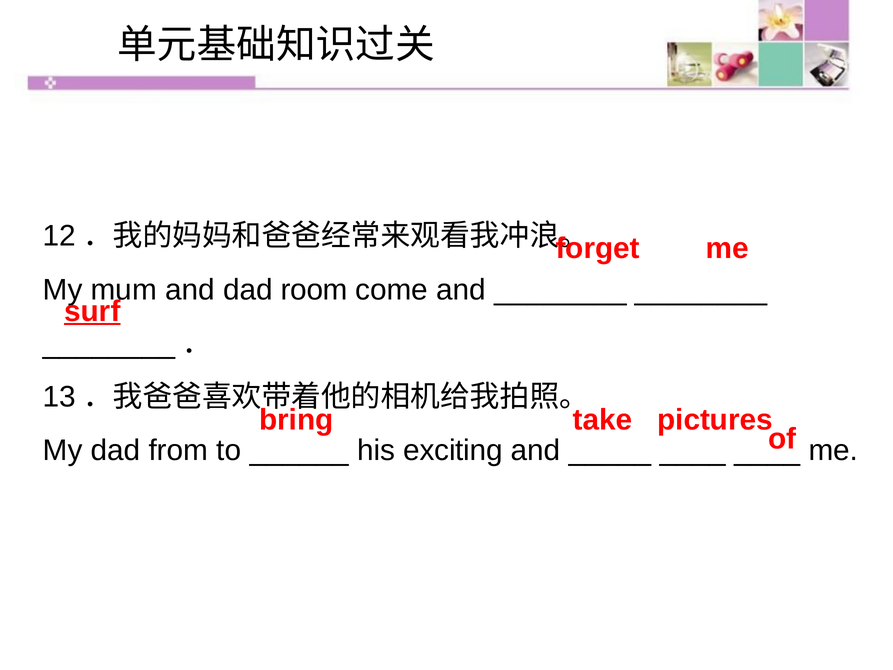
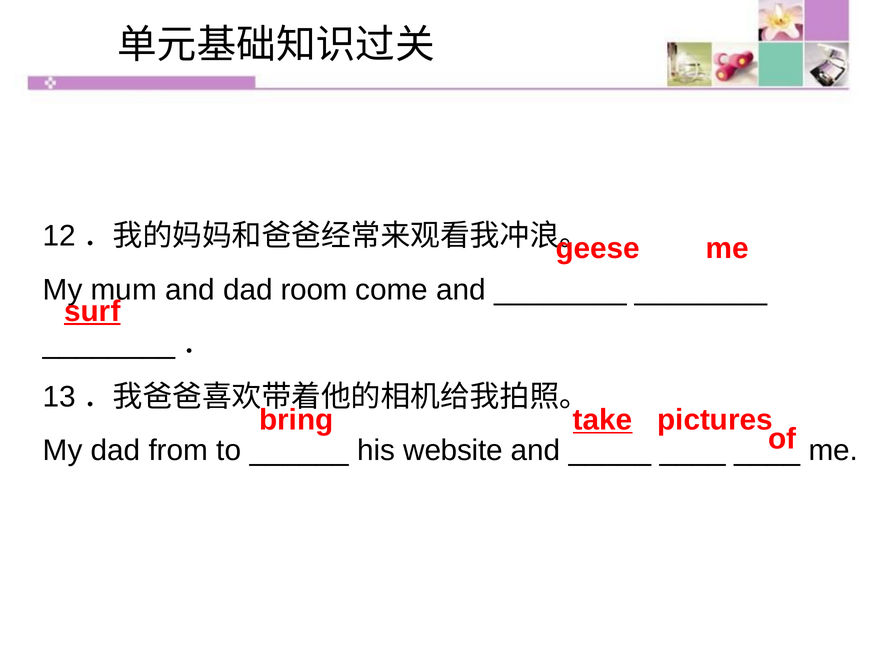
forget: forget -> geese (598, 248)
take underline: none -> present (603, 420)
exciting: exciting -> website (453, 450)
